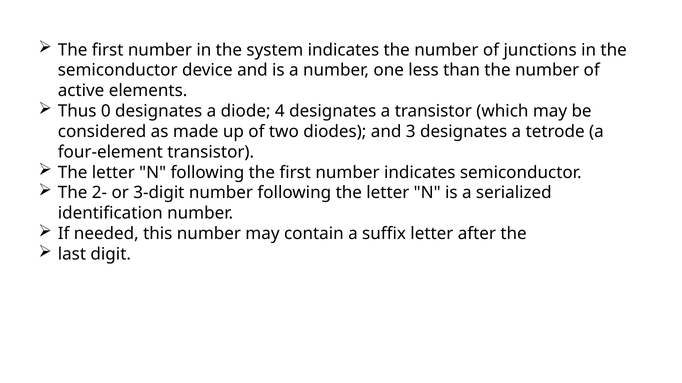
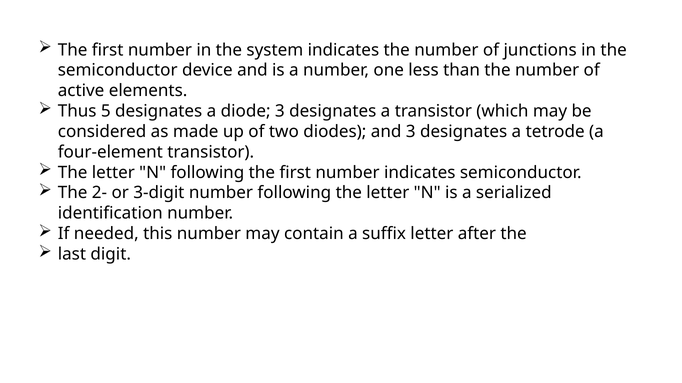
0: 0 -> 5 (106, 111)
diode 4: 4 -> 3 (280, 111)
